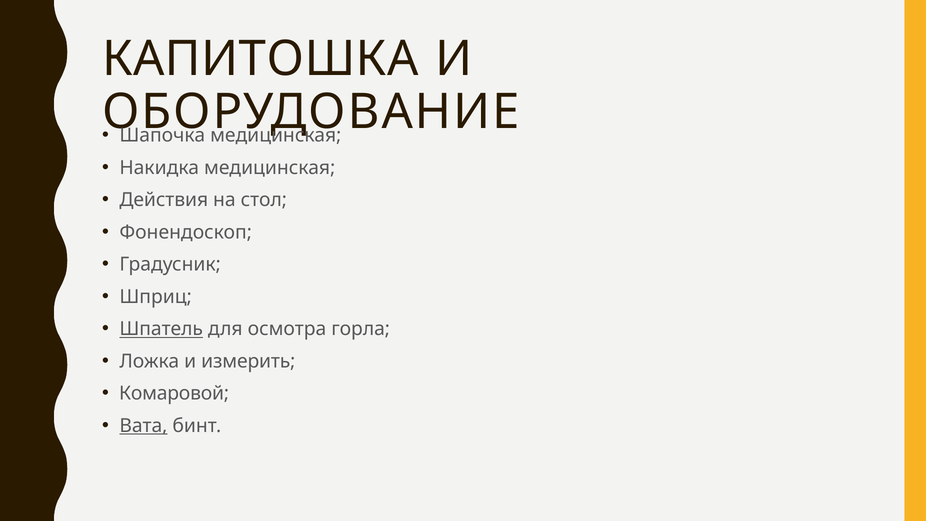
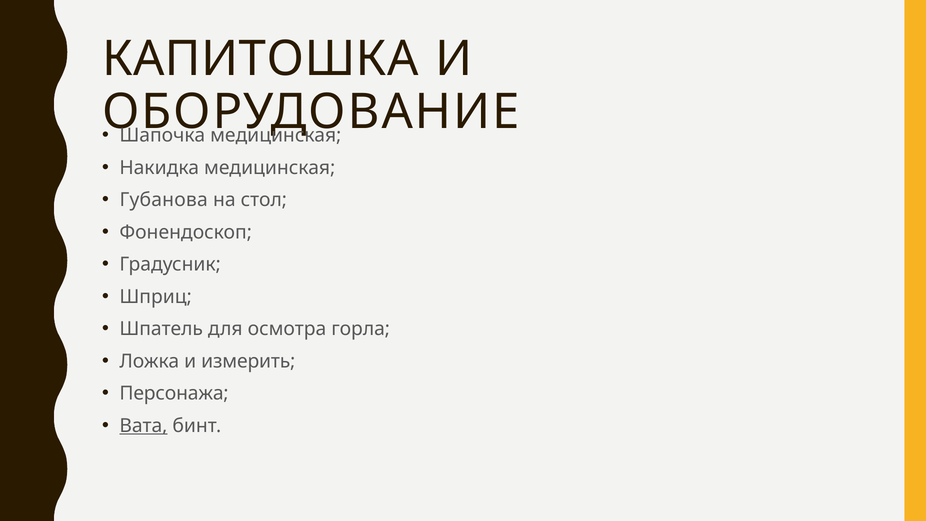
Действия: Действия -> Губанова (164, 200)
Шпатель underline: present -> none (161, 329)
Комаровой: Комаровой -> Персонажа (174, 393)
